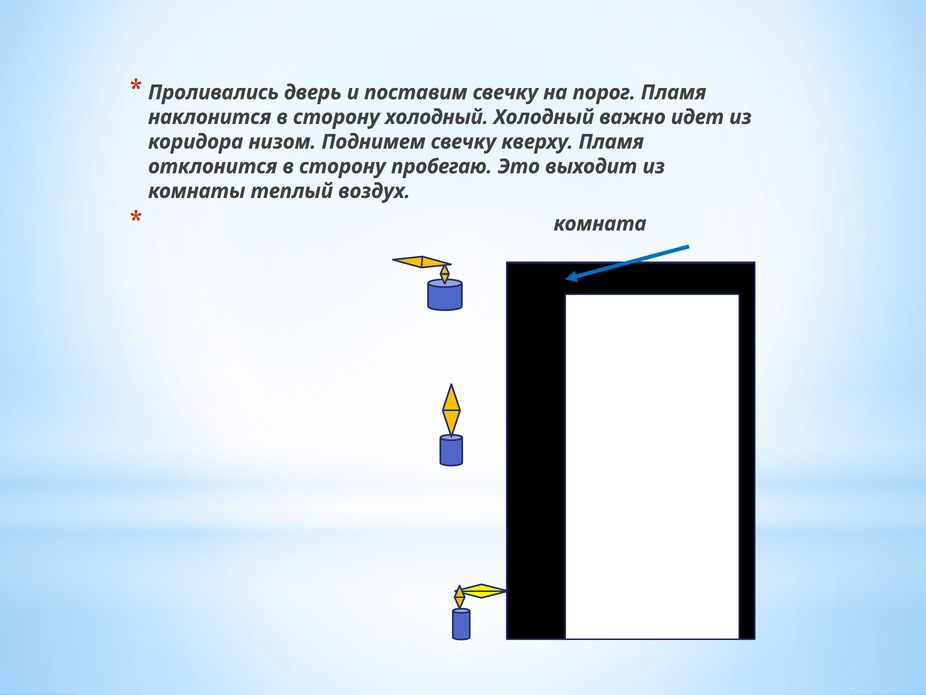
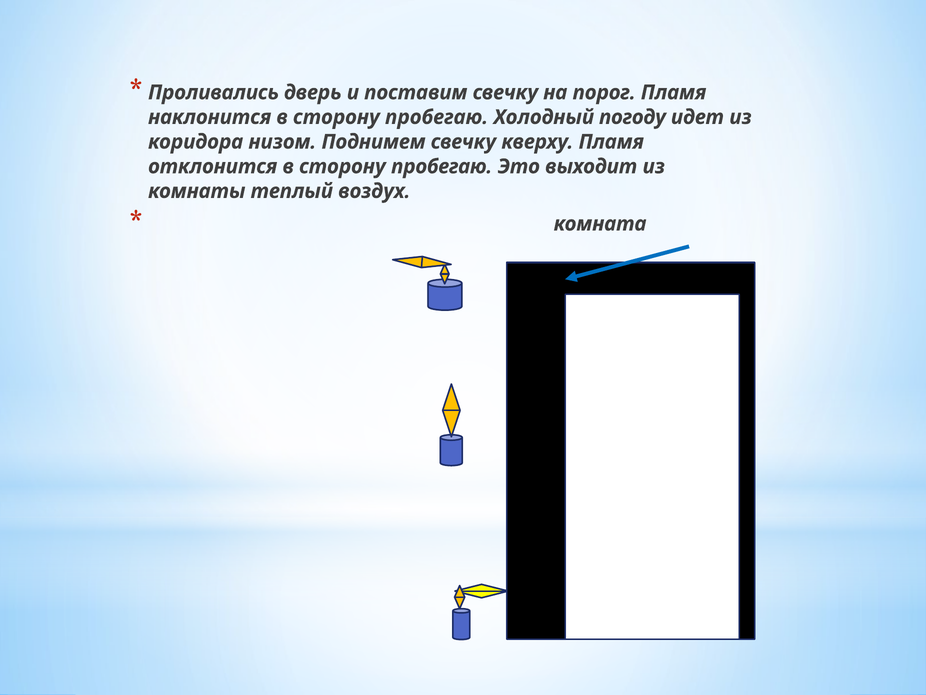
наклонится в сторону холодный: холодный -> пробегаю (437, 117)
важно: важно -> погоду (633, 117)
